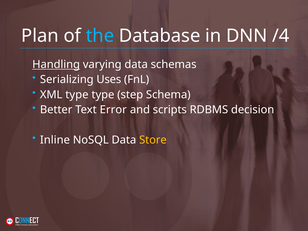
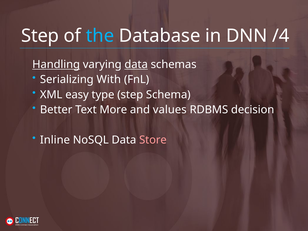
Plan: Plan -> Step (40, 36)
data underline: none -> present (136, 64)
Uses: Uses -> With (109, 80)
XML type: type -> easy (77, 95)
Error: Error -> More (113, 110)
scripts: scripts -> values (170, 110)
Store colour: yellow -> pink (153, 140)
